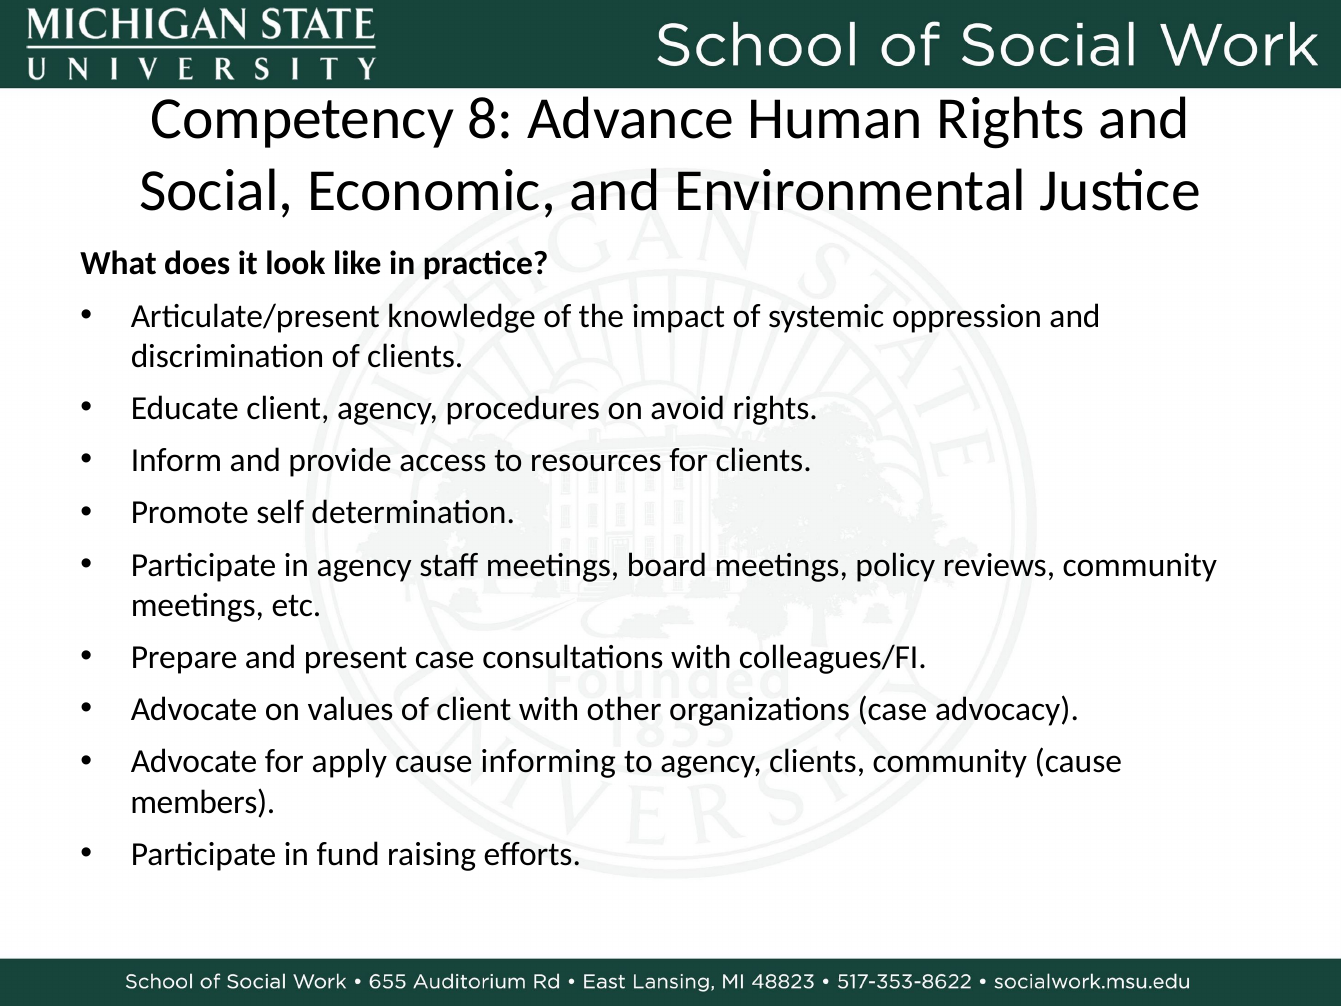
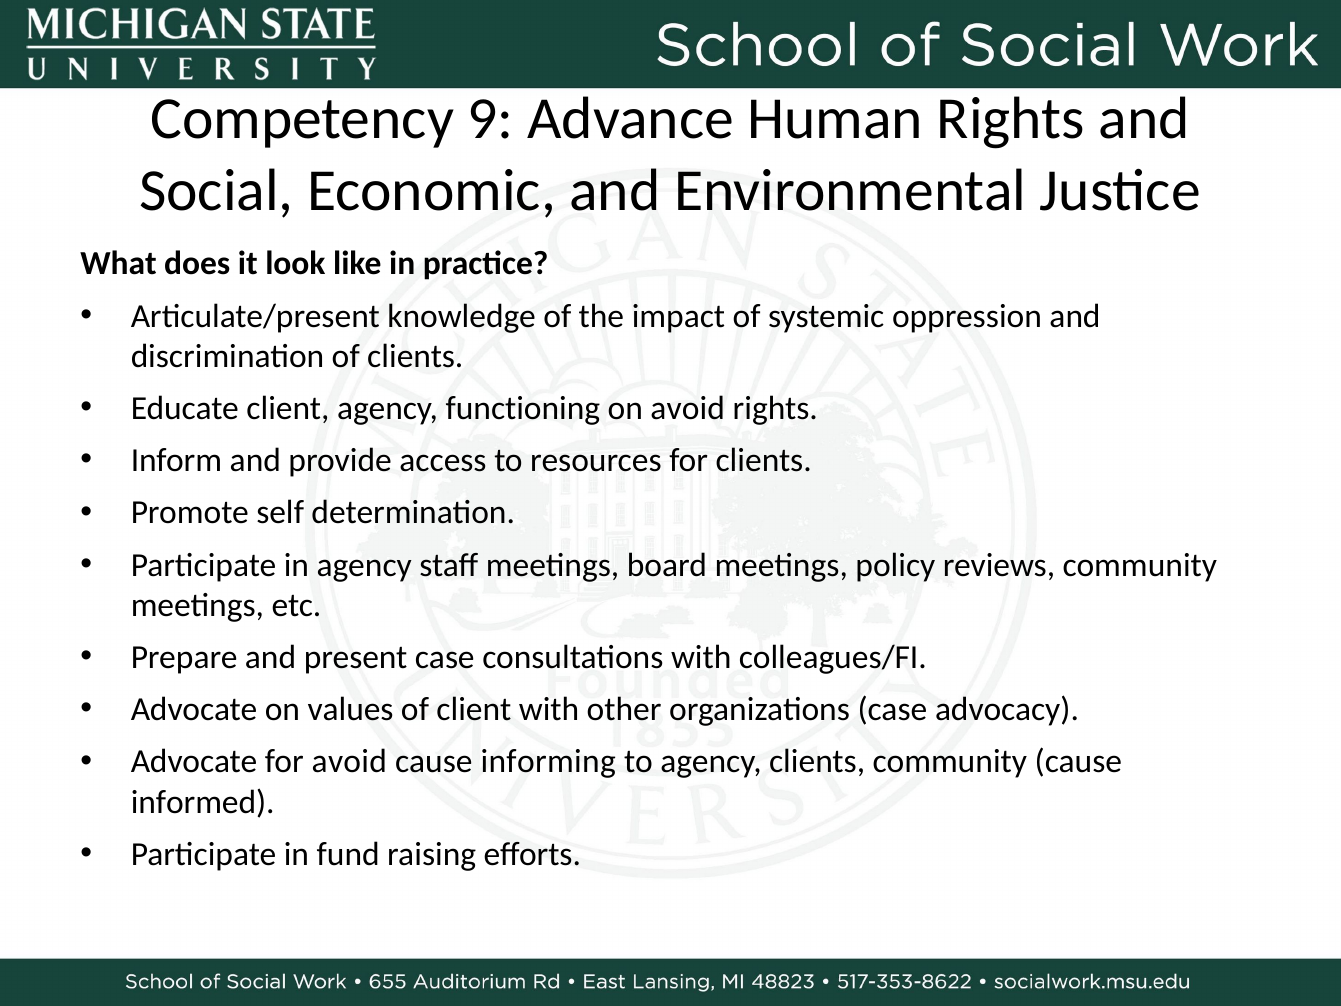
8: 8 -> 9 (491, 119)
procedures: procedures -> functioning (523, 408)
for apply: apply -> avoid (349, 762)
members: members -> informed (203, 802)
